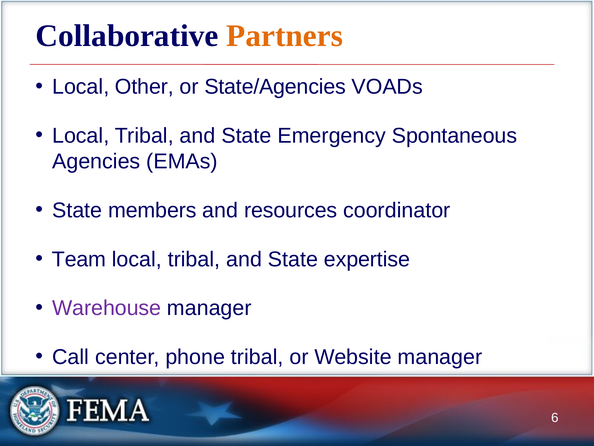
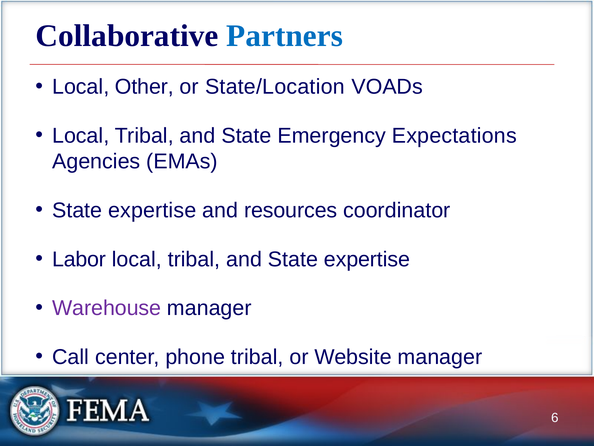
Partners colour: orange -> blue (285, 36)
State/Agencies: State/Agencies -> State/Location (275, 87)
Spontaneous: Spontaneous -> Expectations (454, 136)
members: members -> expertise (152, 210)
Team: Team -> Labor (79, 259)
